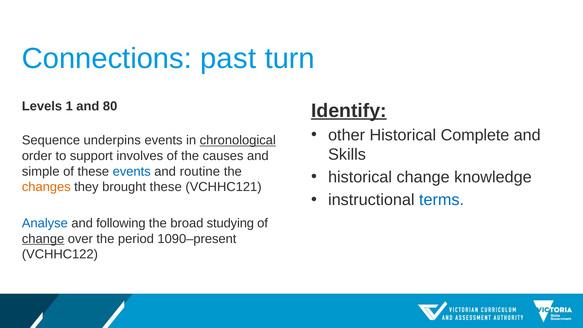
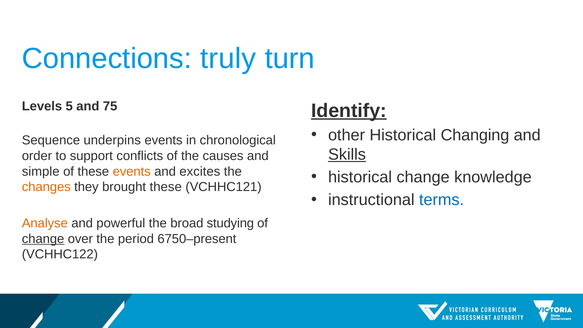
past: past -> truly (228, 59)
1: 1 -> 5 (69, 106)
80: 80 -> 75 (110, 106)
Complete: Complete -> Changing (475, 135)
chronological underline: present -> none (238, 140)
Skills underline: none -> present (347, 155)
involves: involves -> conflicts (140, 156)
events colour: blue -> orange (132, 171)
routine: routine -> excites (200, 171)
Analyse colour: blue -> orange (45, 223)
following: following -> powerful (121, 223)
1090–present: 1090–present -> 6750–present (197, 239)
